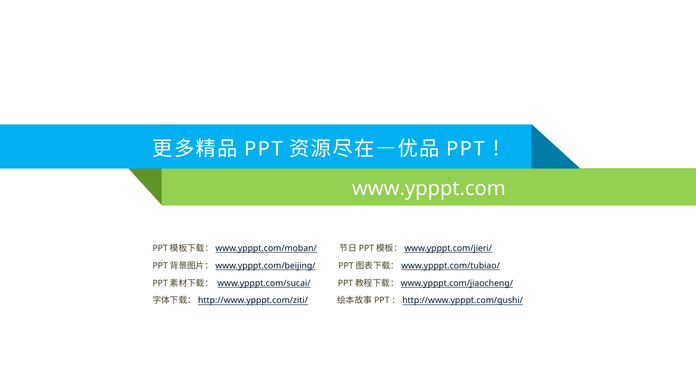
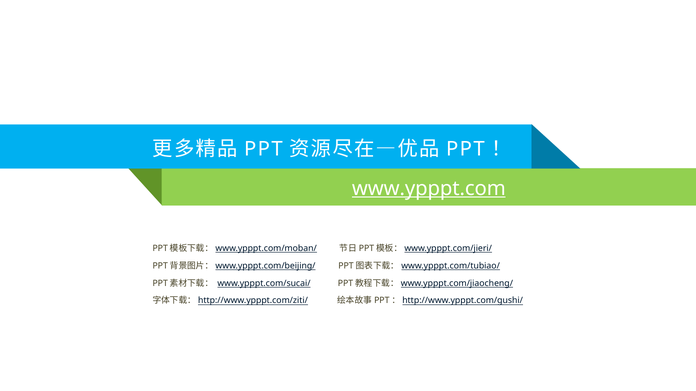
www.ypppt.com underline: none -> present (429, 189)
